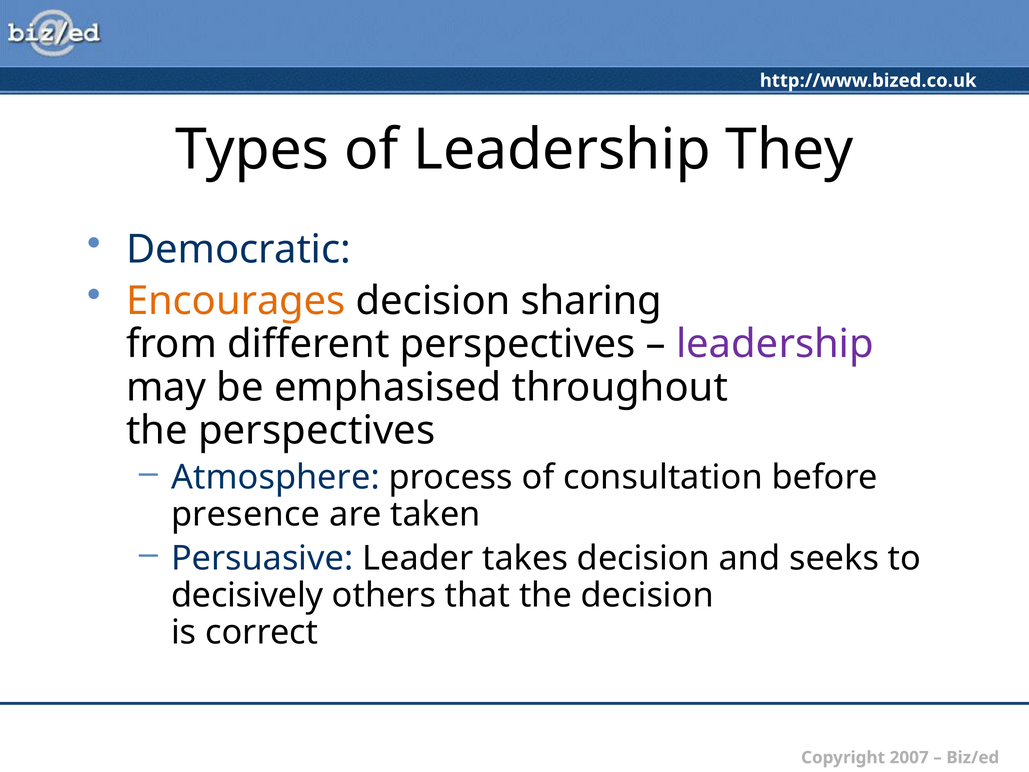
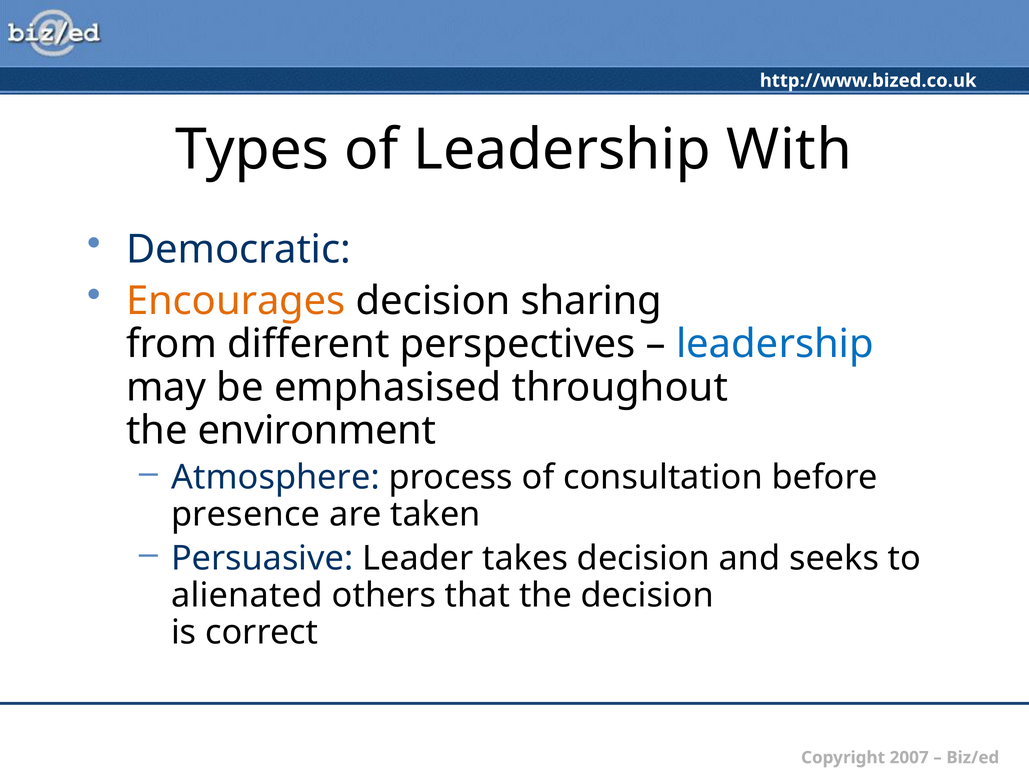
They: They -> With (789, 150)
leadership colour: purple -> blue (775, 344)
the perspectives: perspectives -> environment (317, 430)
decisively: decisively -> alienated (247, 595)
